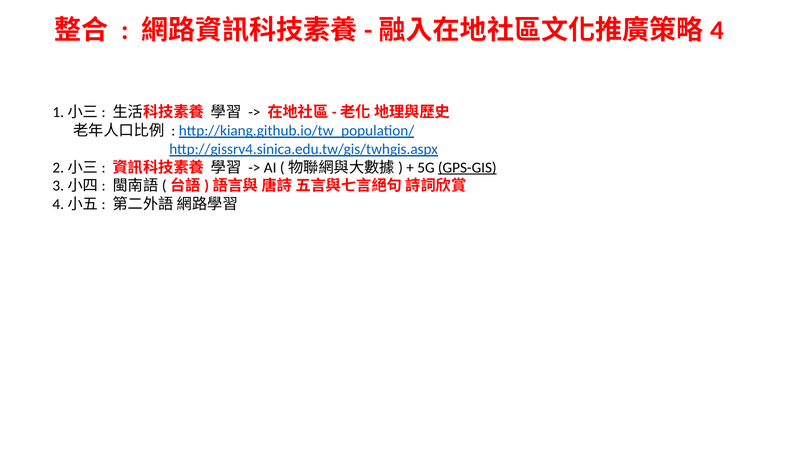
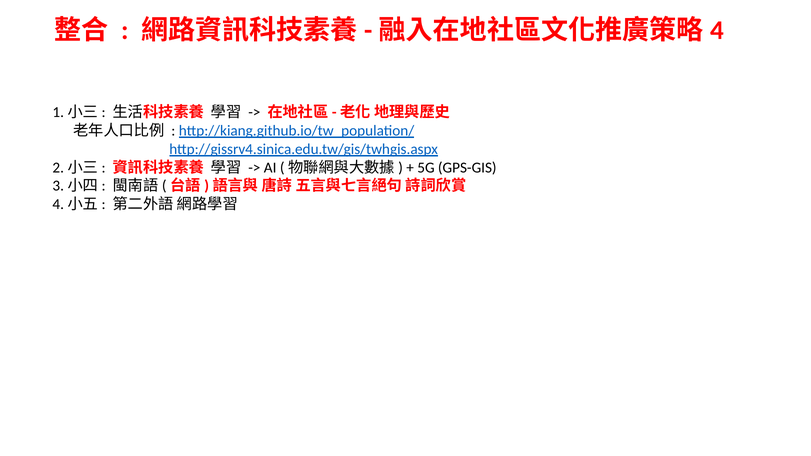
GPS-GIS underline: present -> none (467, 168)
